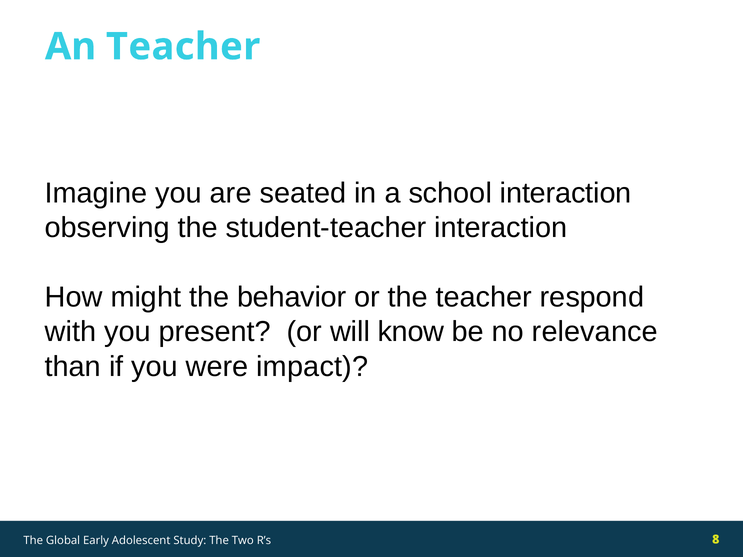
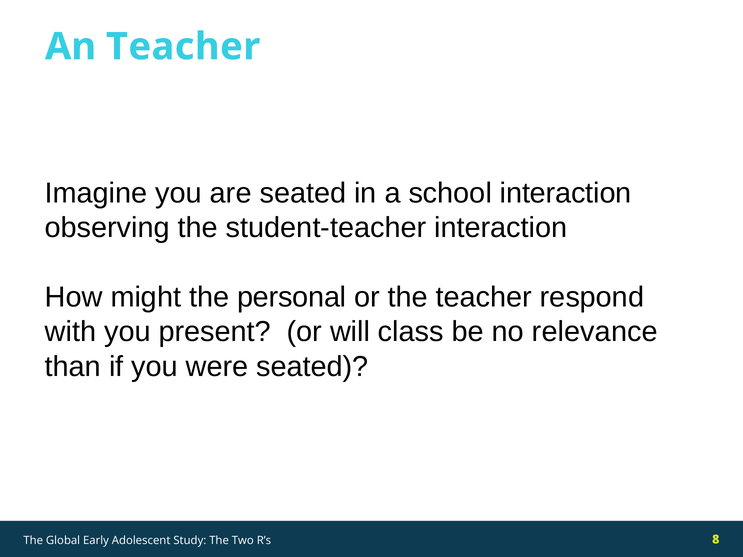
behavior: behavior -> personal (292, 297)
know: know -> class (411, 332)
were impact: impact -> seated (312, 367)
